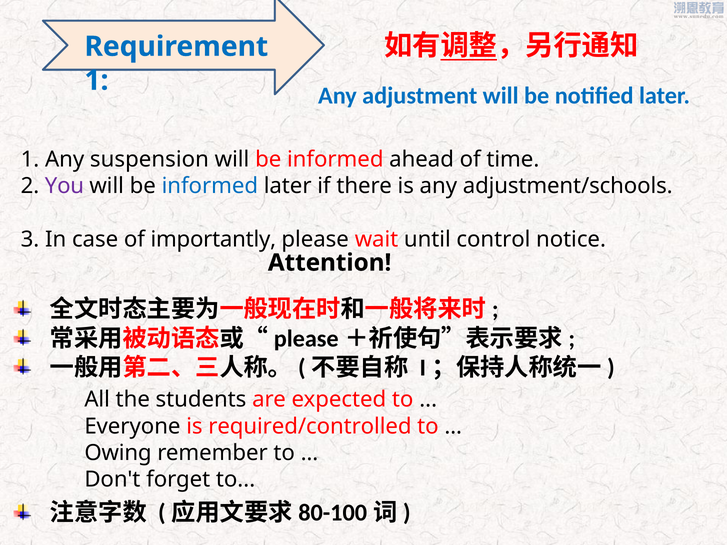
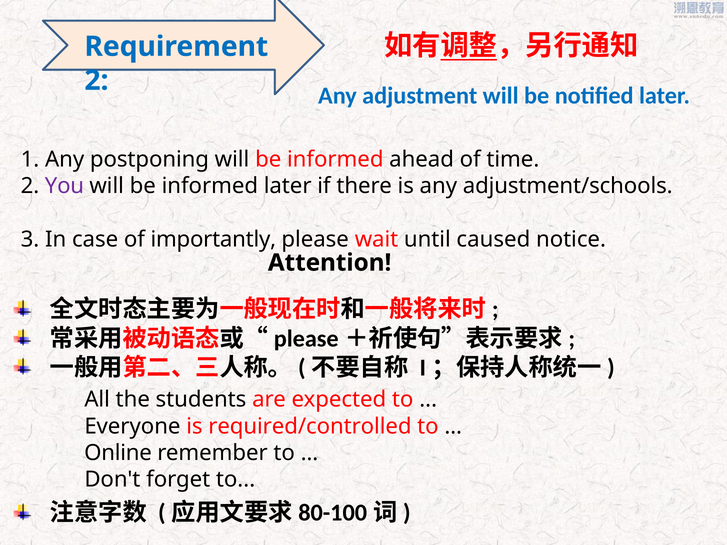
1: 1 -> 2 (96, 81)
suspension: suspension -> postponing (149, 159)
informed colour: blue -> black (210, 186)
control: control -> caused (493, 239)
Owing: Owing -> Online (118, 453)
